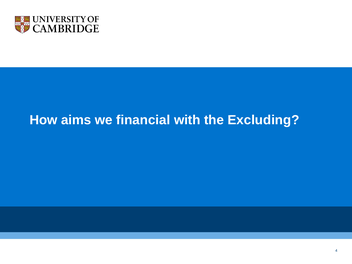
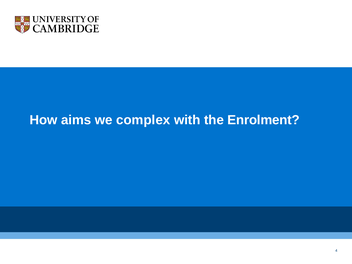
financial: financial -> complex (143, 120)
Excluding: Excluding -> Enrolment (264, 120)
